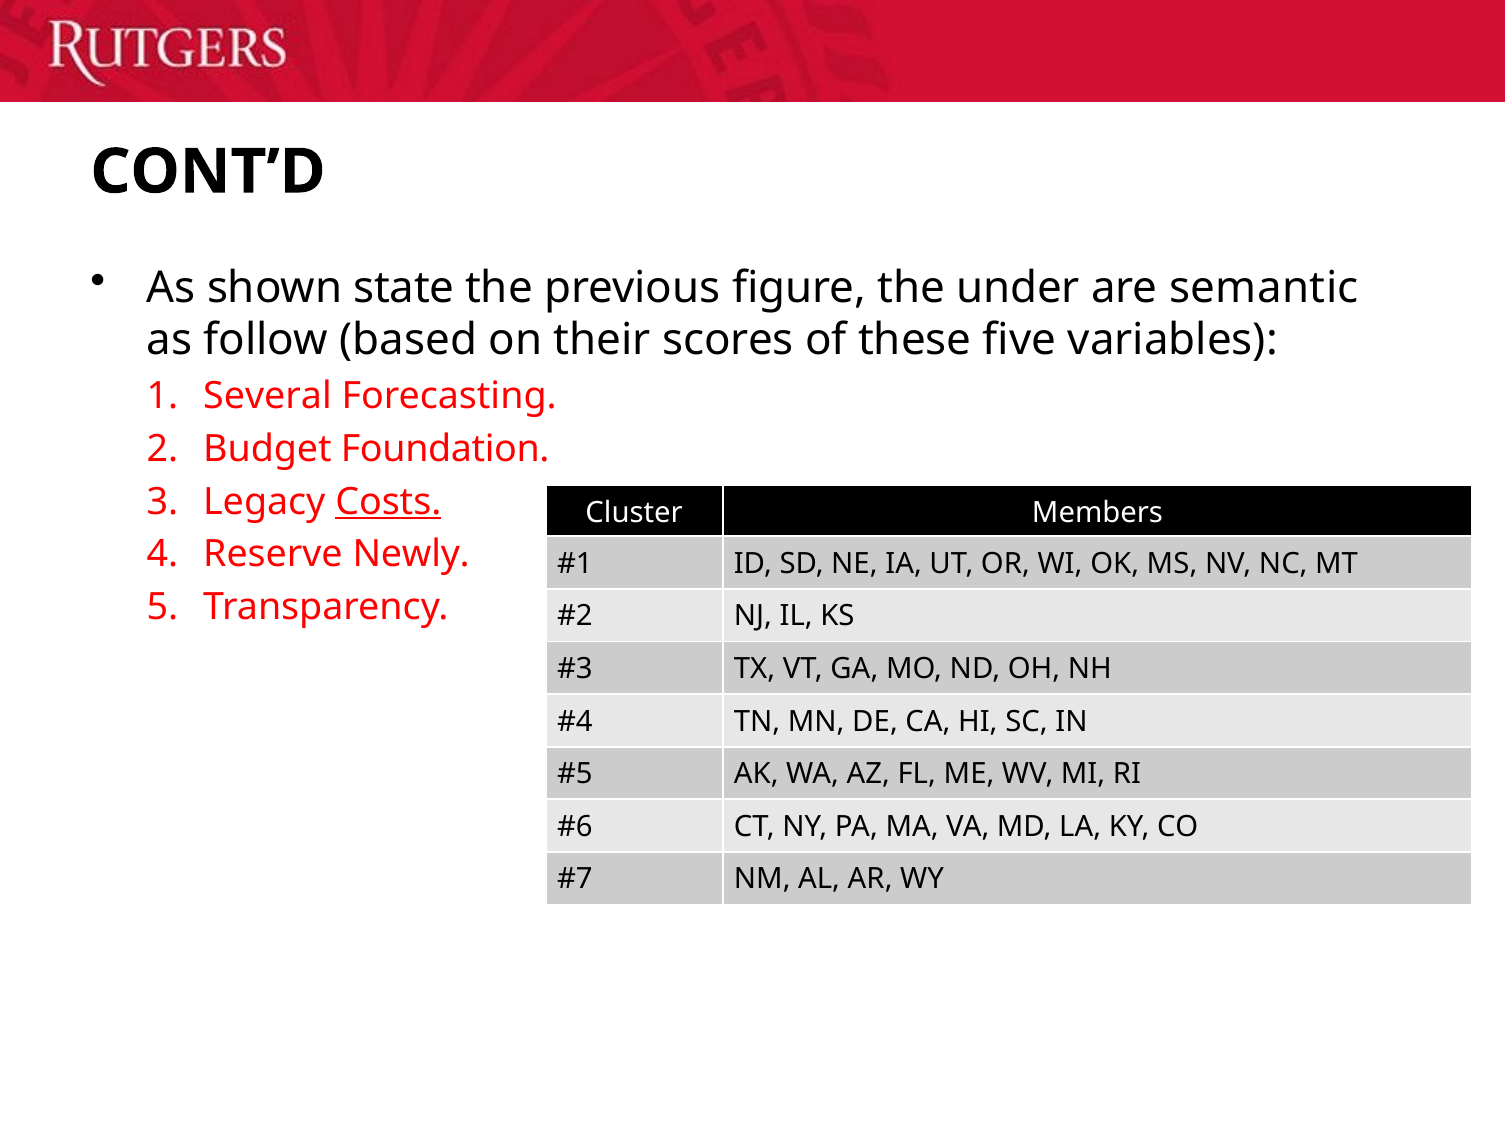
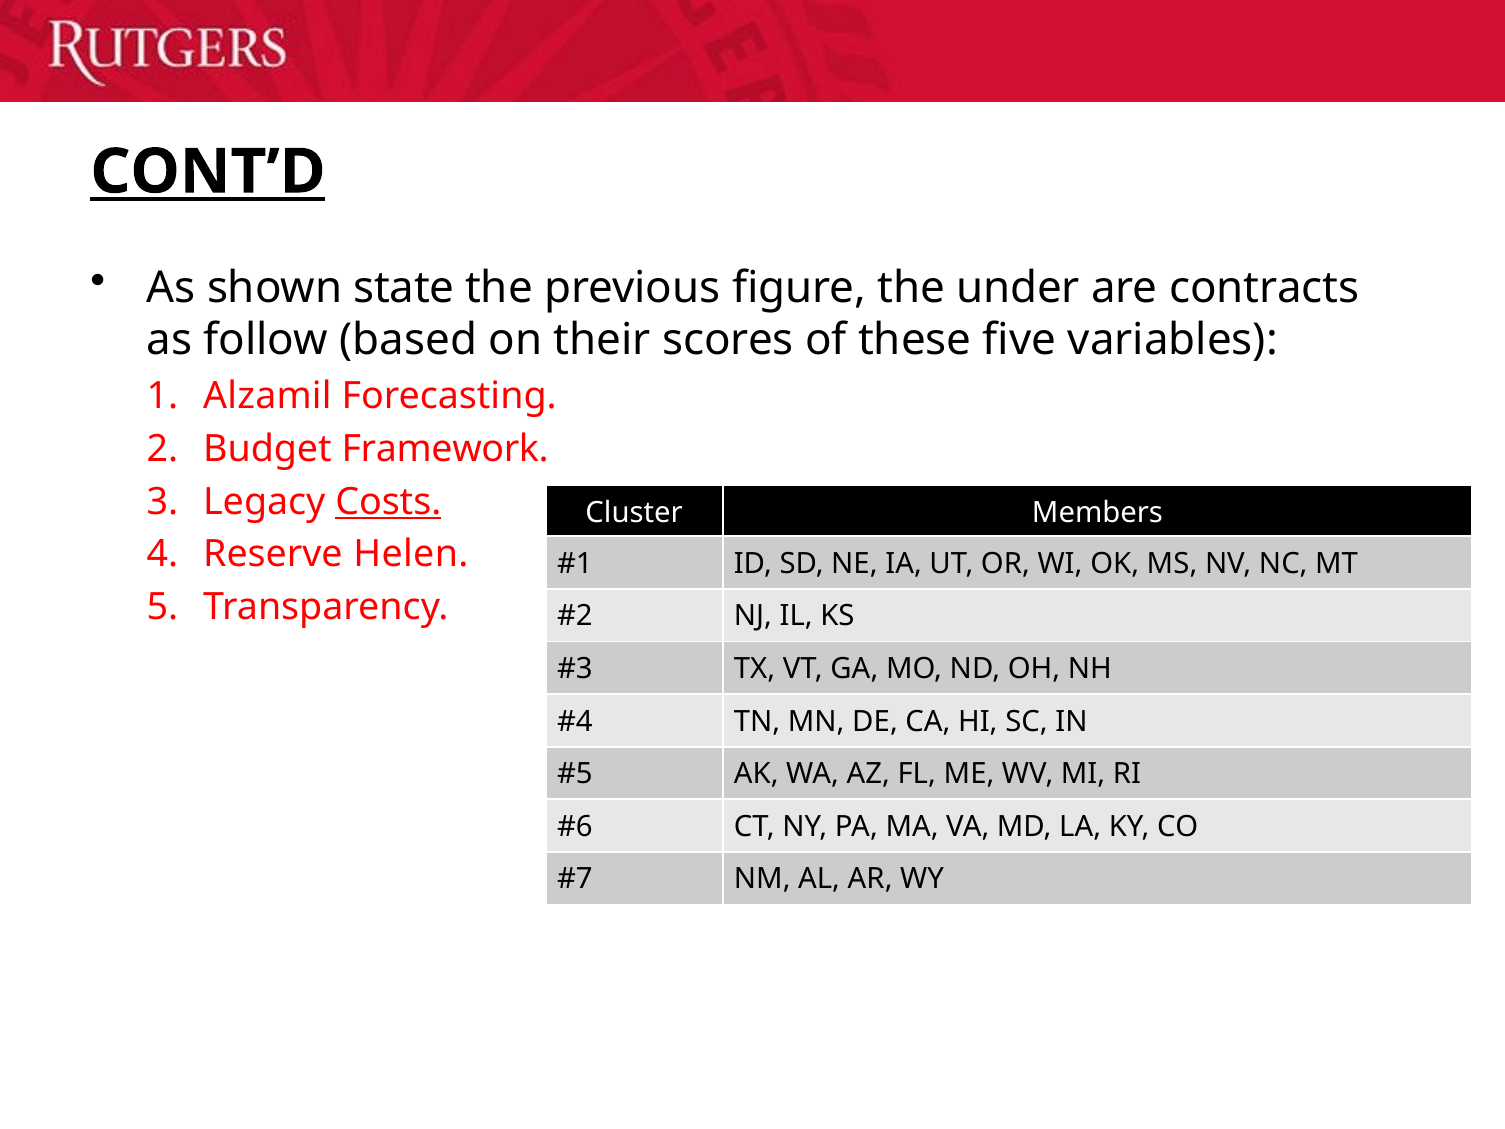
CONT’D underline: none -> present (208, 172)
semantic: semantic -> contracts (1264, 288)
Several: Several -> Alzamil (267, 396)
Foundation: Foundation -> Framework (445, 449)
Newly: Newly -> Helen (411, 554)
